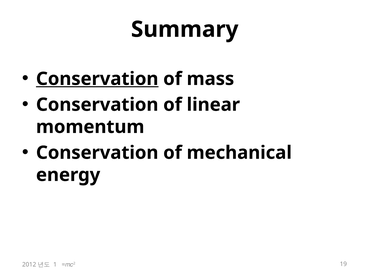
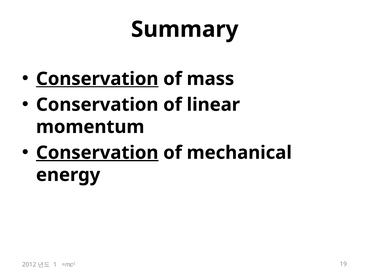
Conservation underline: none -> present (97, 153)
